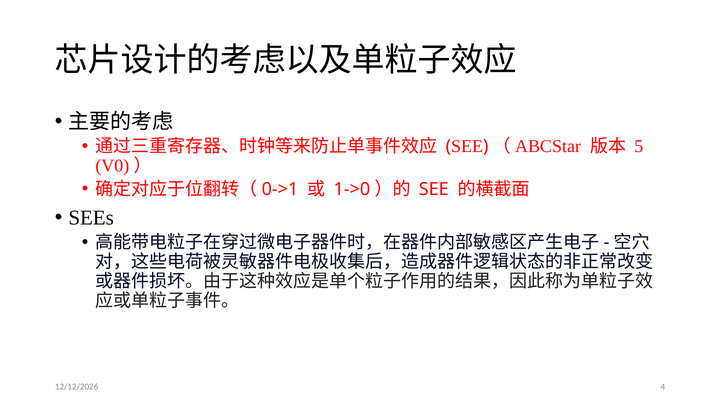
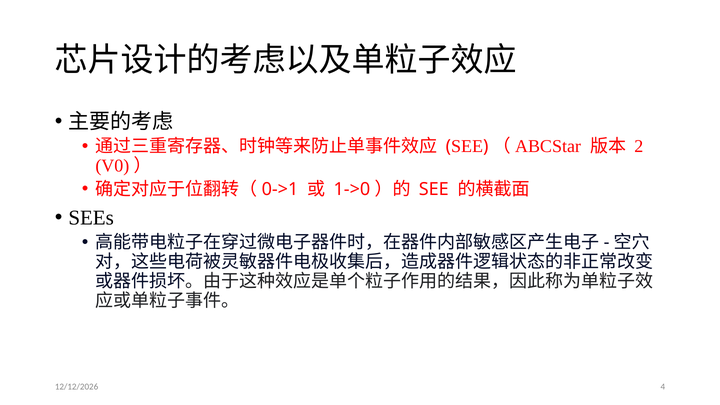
5: 5 -> 2 (639, 147)
